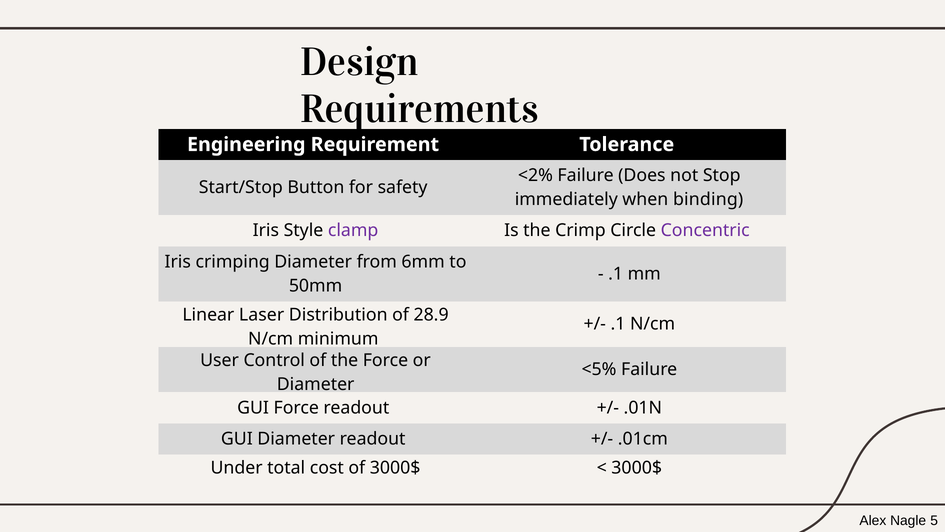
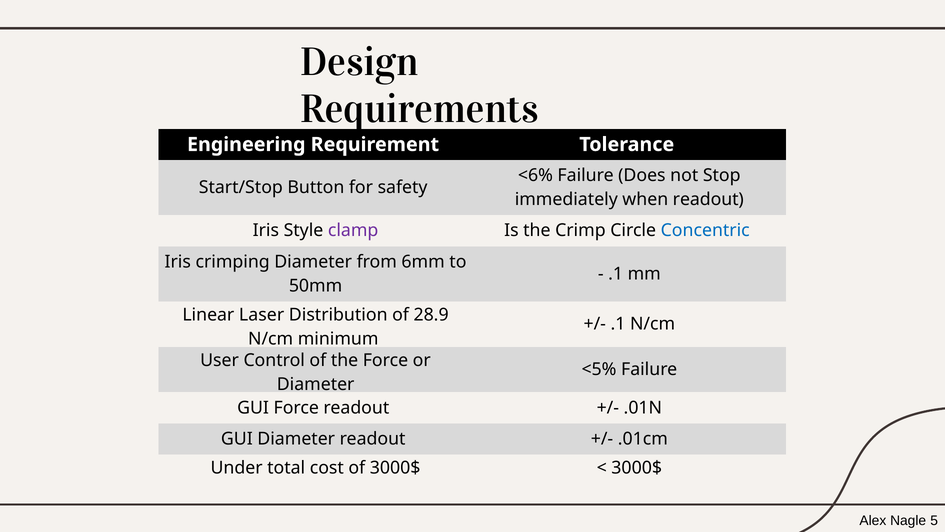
<2%: <2% -> <6% (535, 175)
when binding: binding -> readout (708, 199)
Concentric colour: purple -> blue (705, 230)
